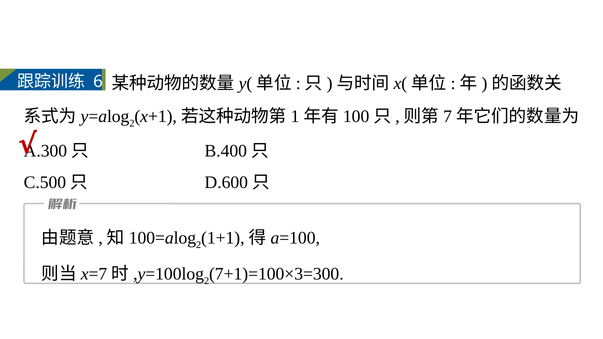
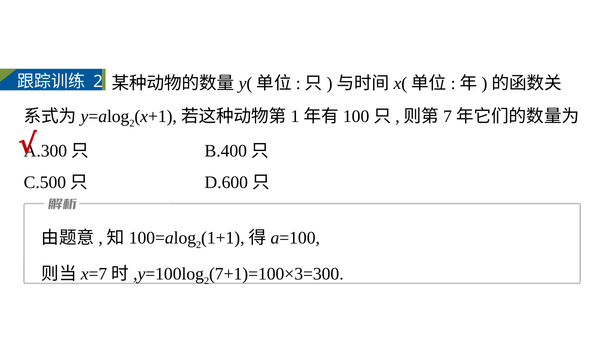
6: 6 -> 2 (98, 82)
